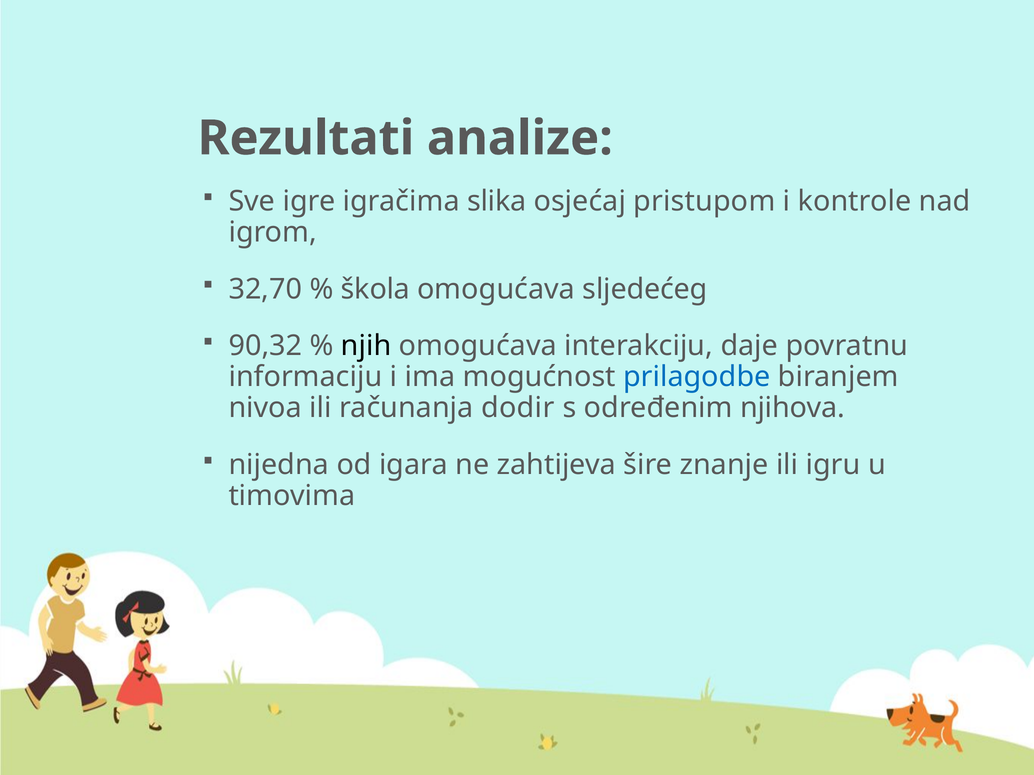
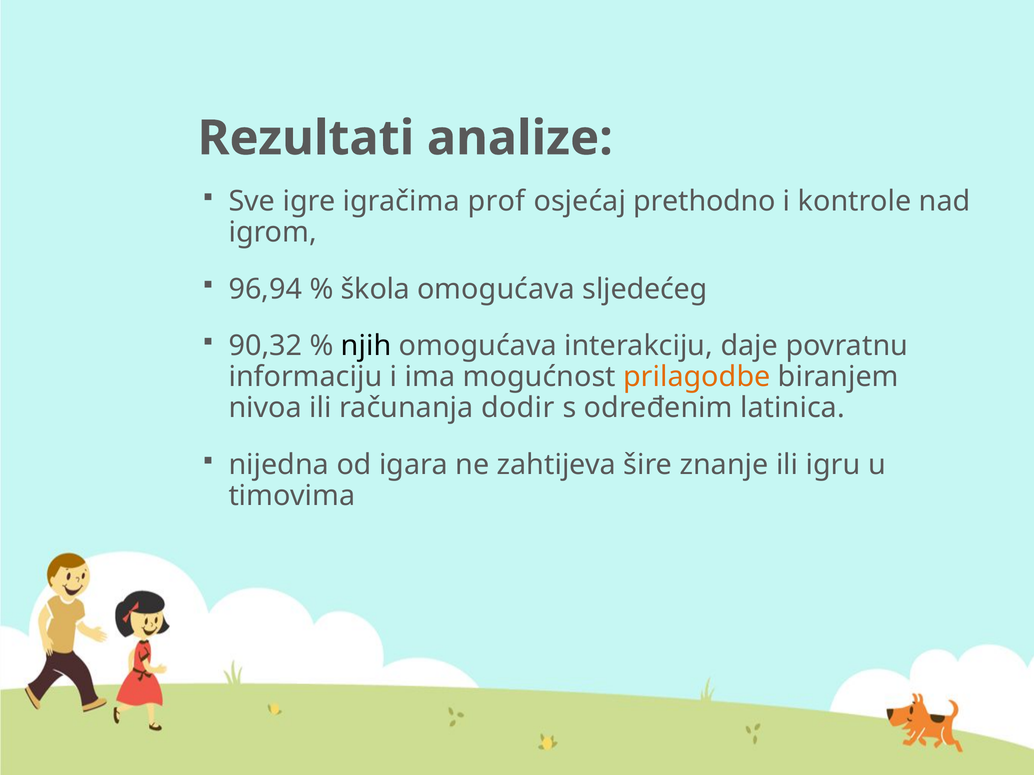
slika: slika -> prof (497, 201)
pristupom: pristupom -> prethodno (705, 201)
32,70: 32,70 -> 96,94 (265, 289)
prilagodbe colour: blue -> orange (697, 377)
njihova: njihova -> latinica (792, 408)
